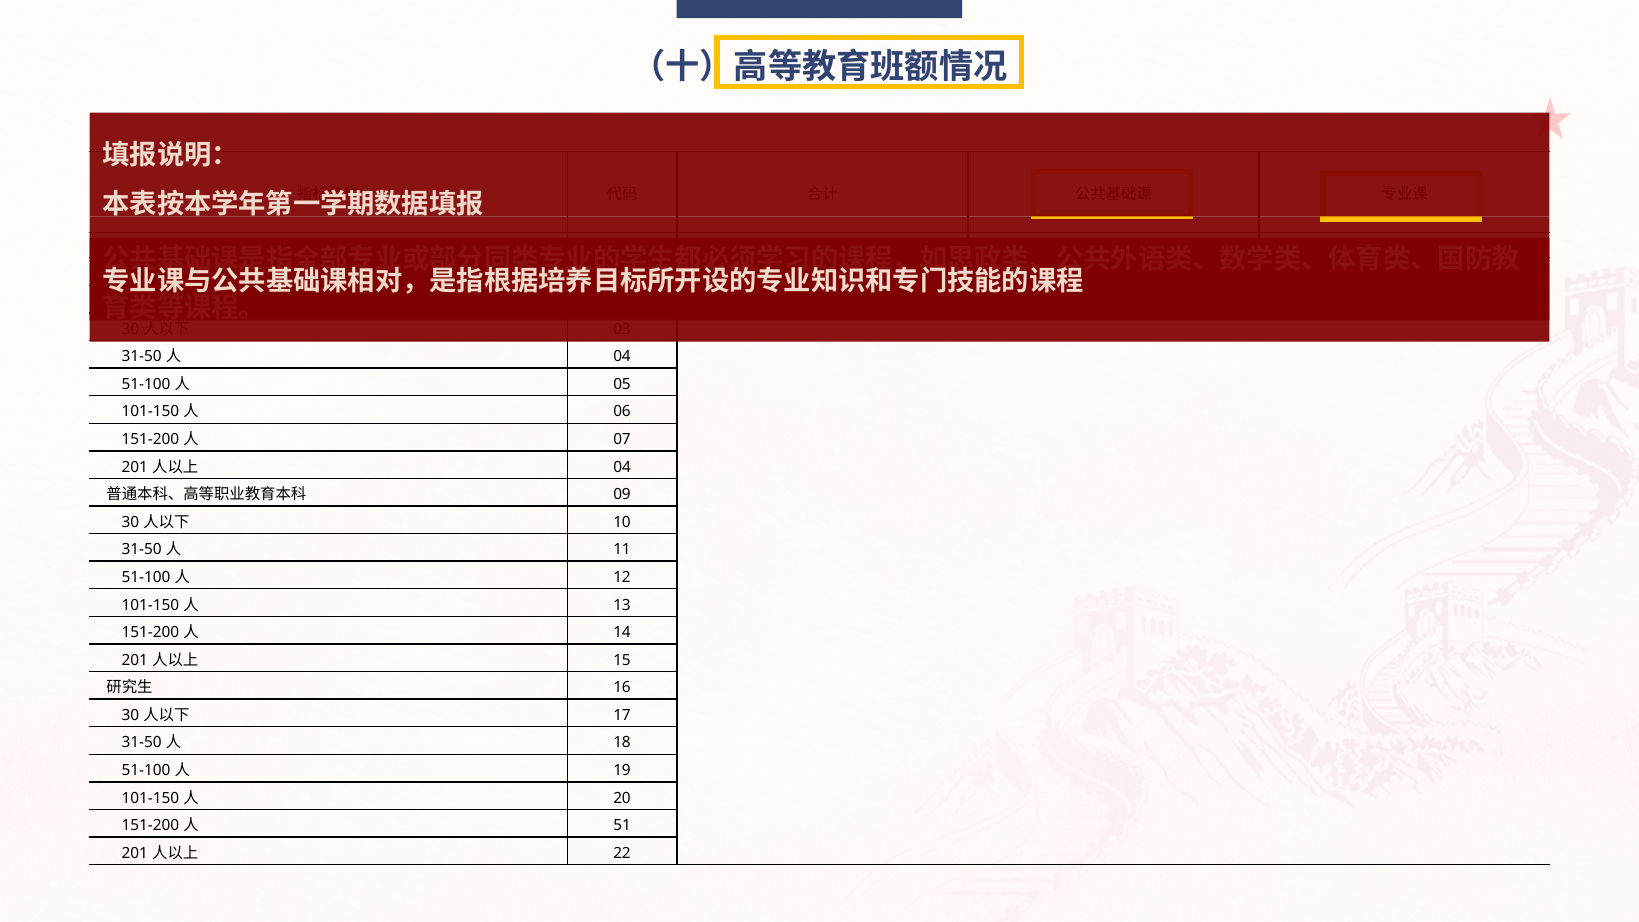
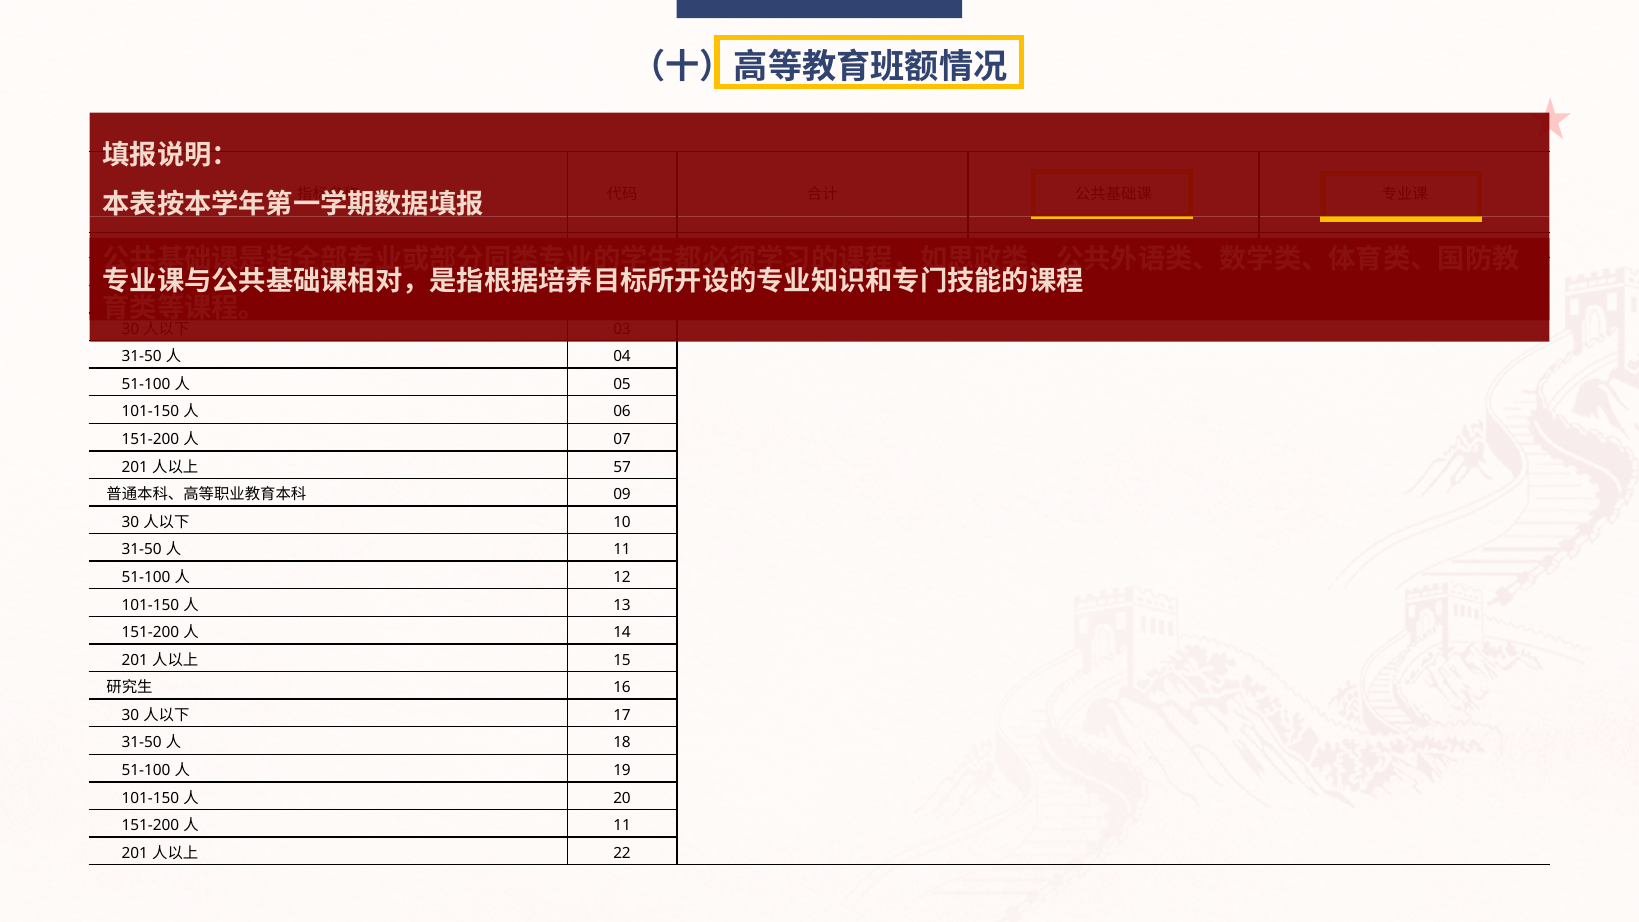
04: 04 -> 57 (622, 467)
51: 51 -> 11 (622, 826)
